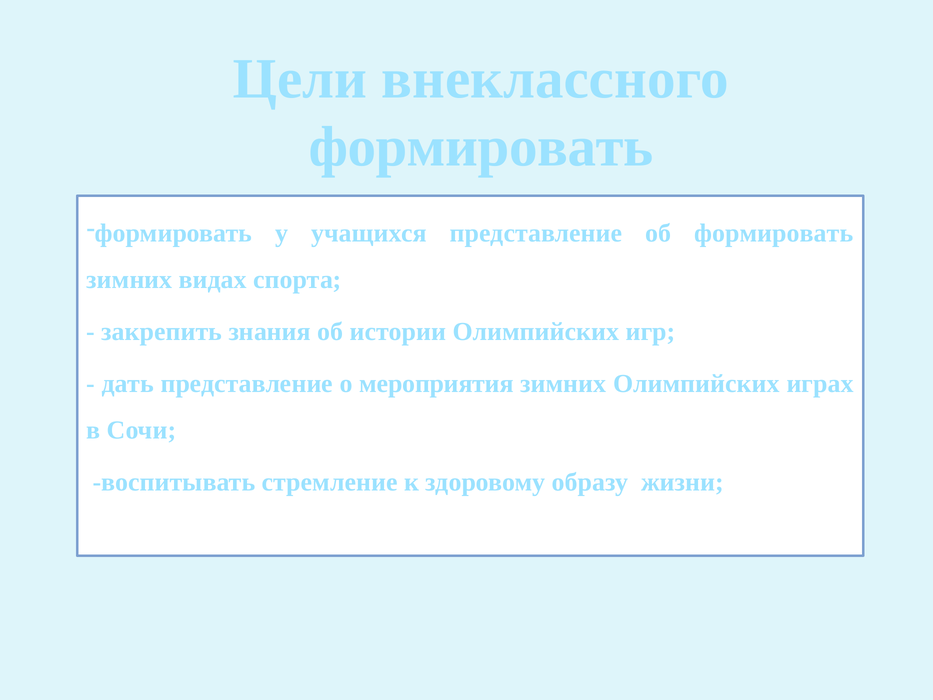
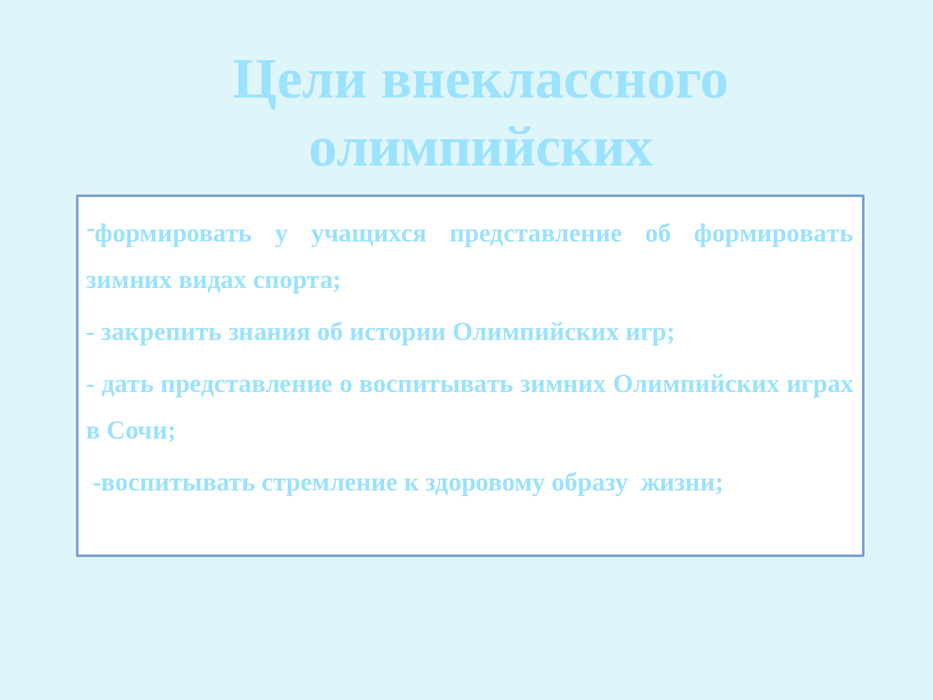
формировать: формировать -> олимпийских (481, 147)
о мероприятия: мероприятия -> воспитывать (436, 383)
